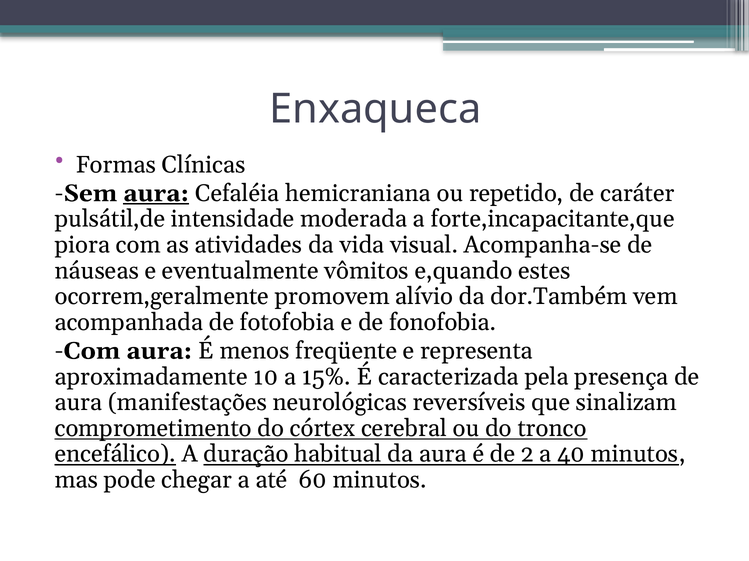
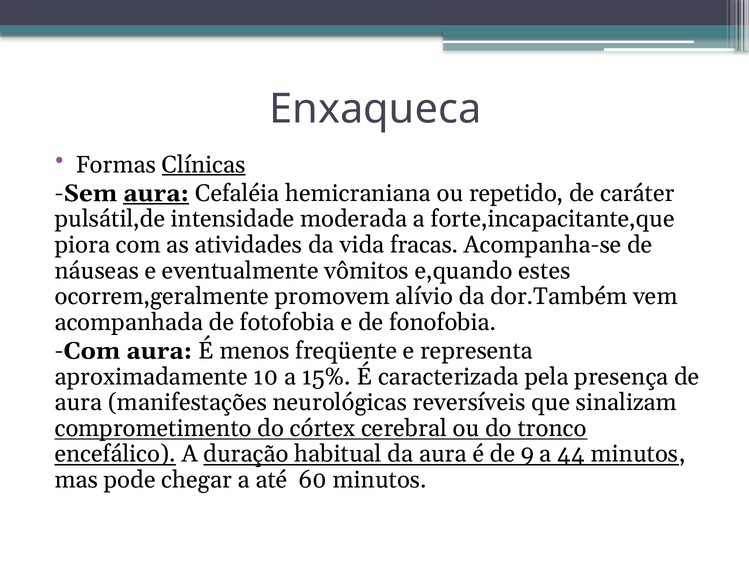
Clínicas underline: none -> present (204, 165)
visual: visual -> fracas (424, 245)
2: 2 -> 9 (527, 455)
40: 40 -> 44 (571, 455)
